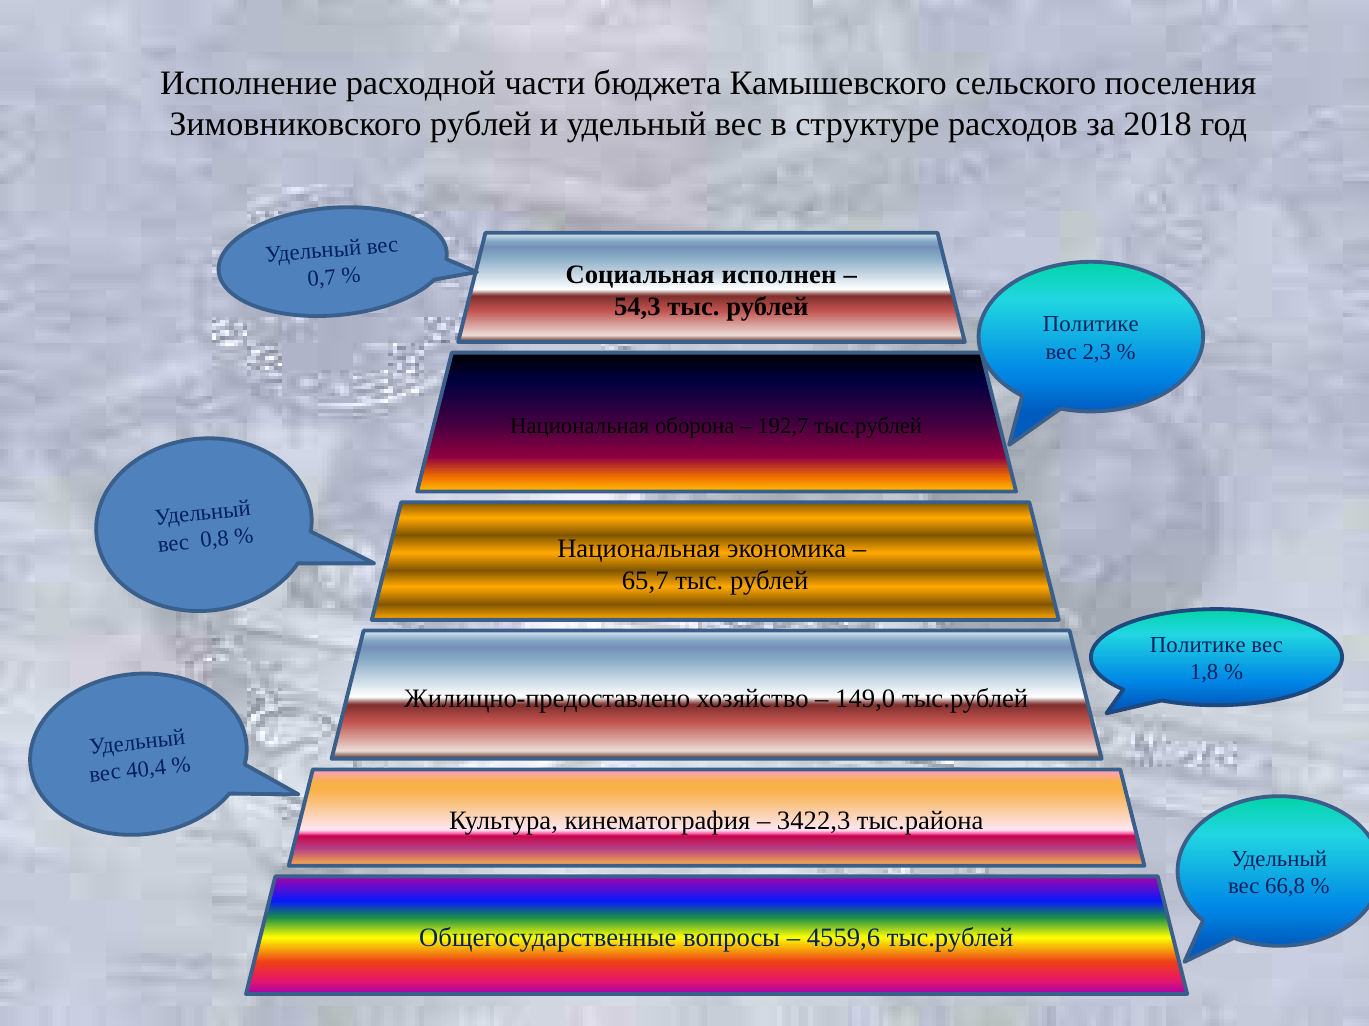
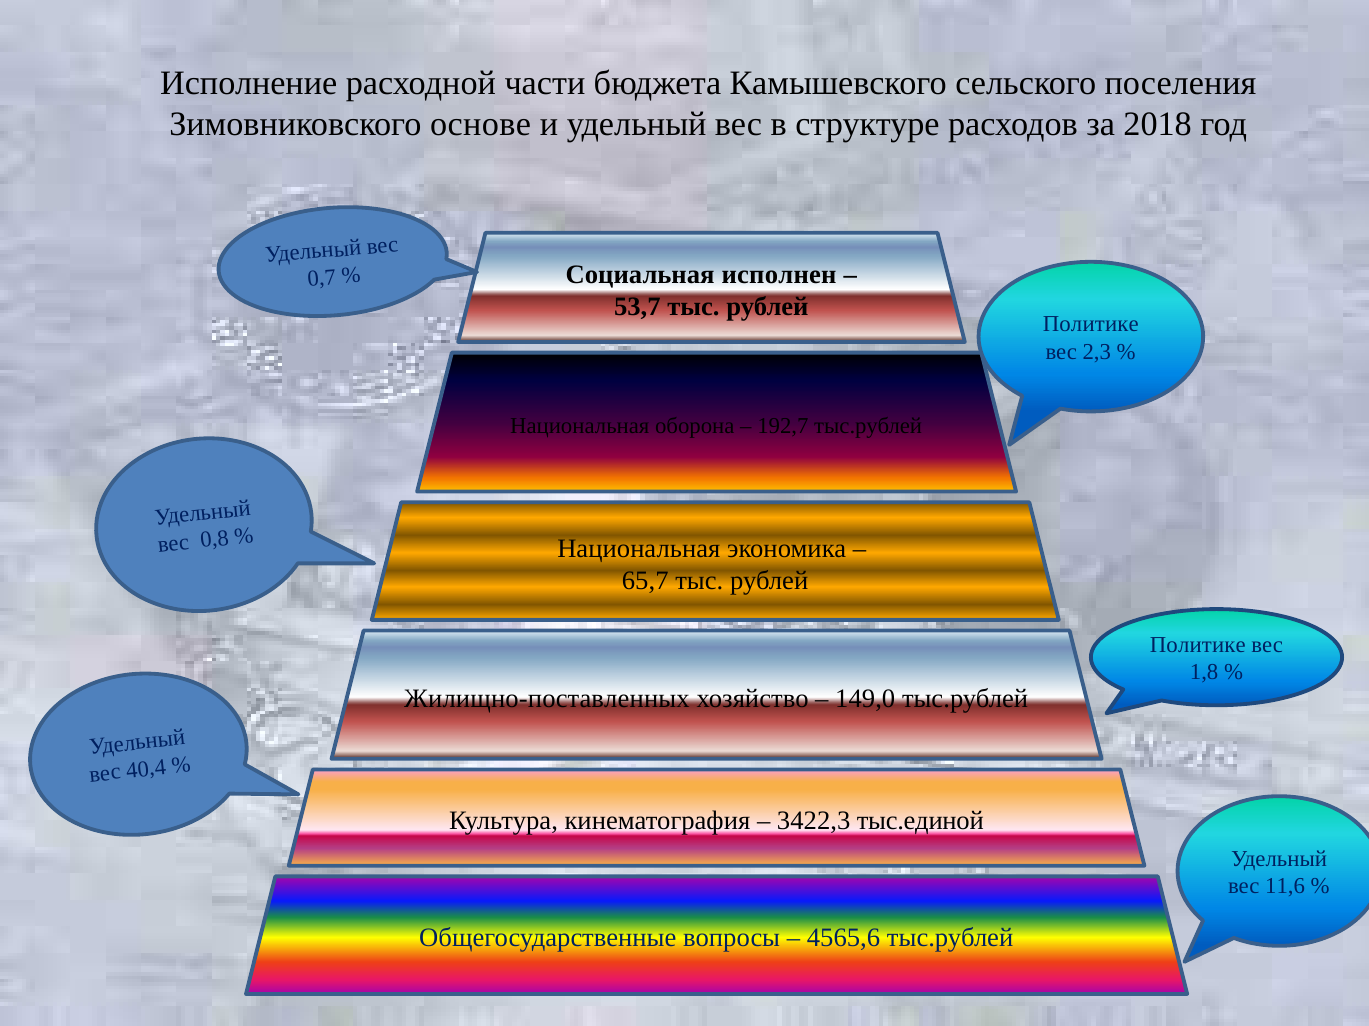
Зимовниковского рублей: рублей -> основе (481, 124)
54,3: 54,3 -> 53,7 (637, 307)
Жилищно-предоставлено: Жилищно-предоставлено -> Жилищно-поставленных (547, 699)
тыс.района: тыс.района -> тыс.единой (920, 821)
66,8: 66,8 -> 11,6 (1285, 887)
4559,6: 4559,6 -> 4565,6 (844, 939)
